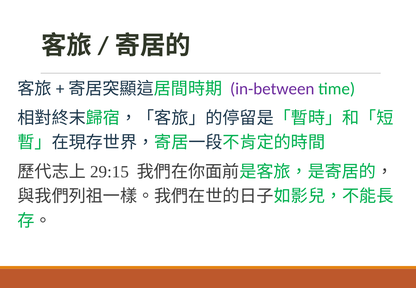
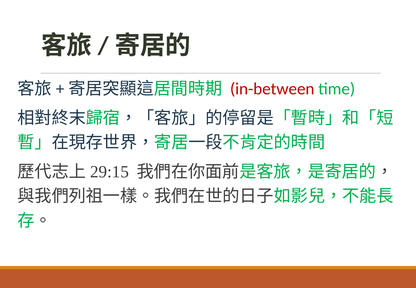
in-between colour: purple -> red (272, 89)
